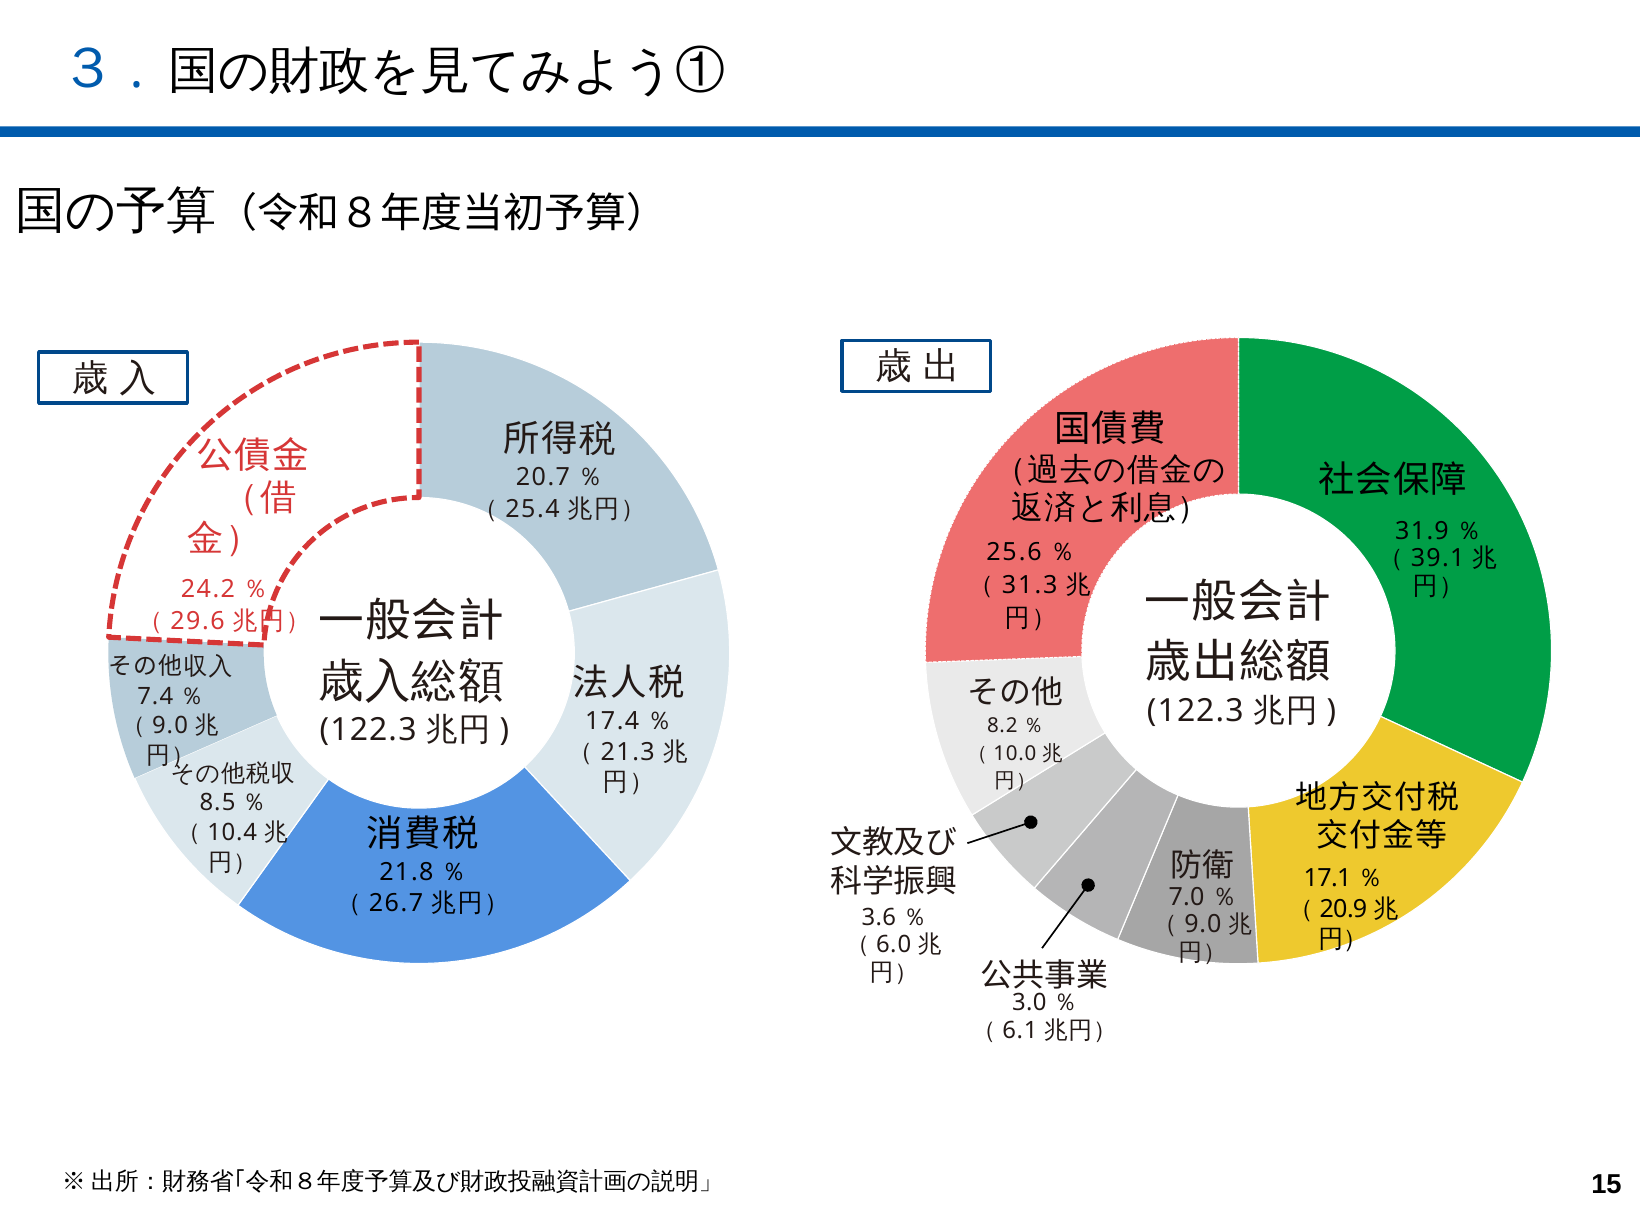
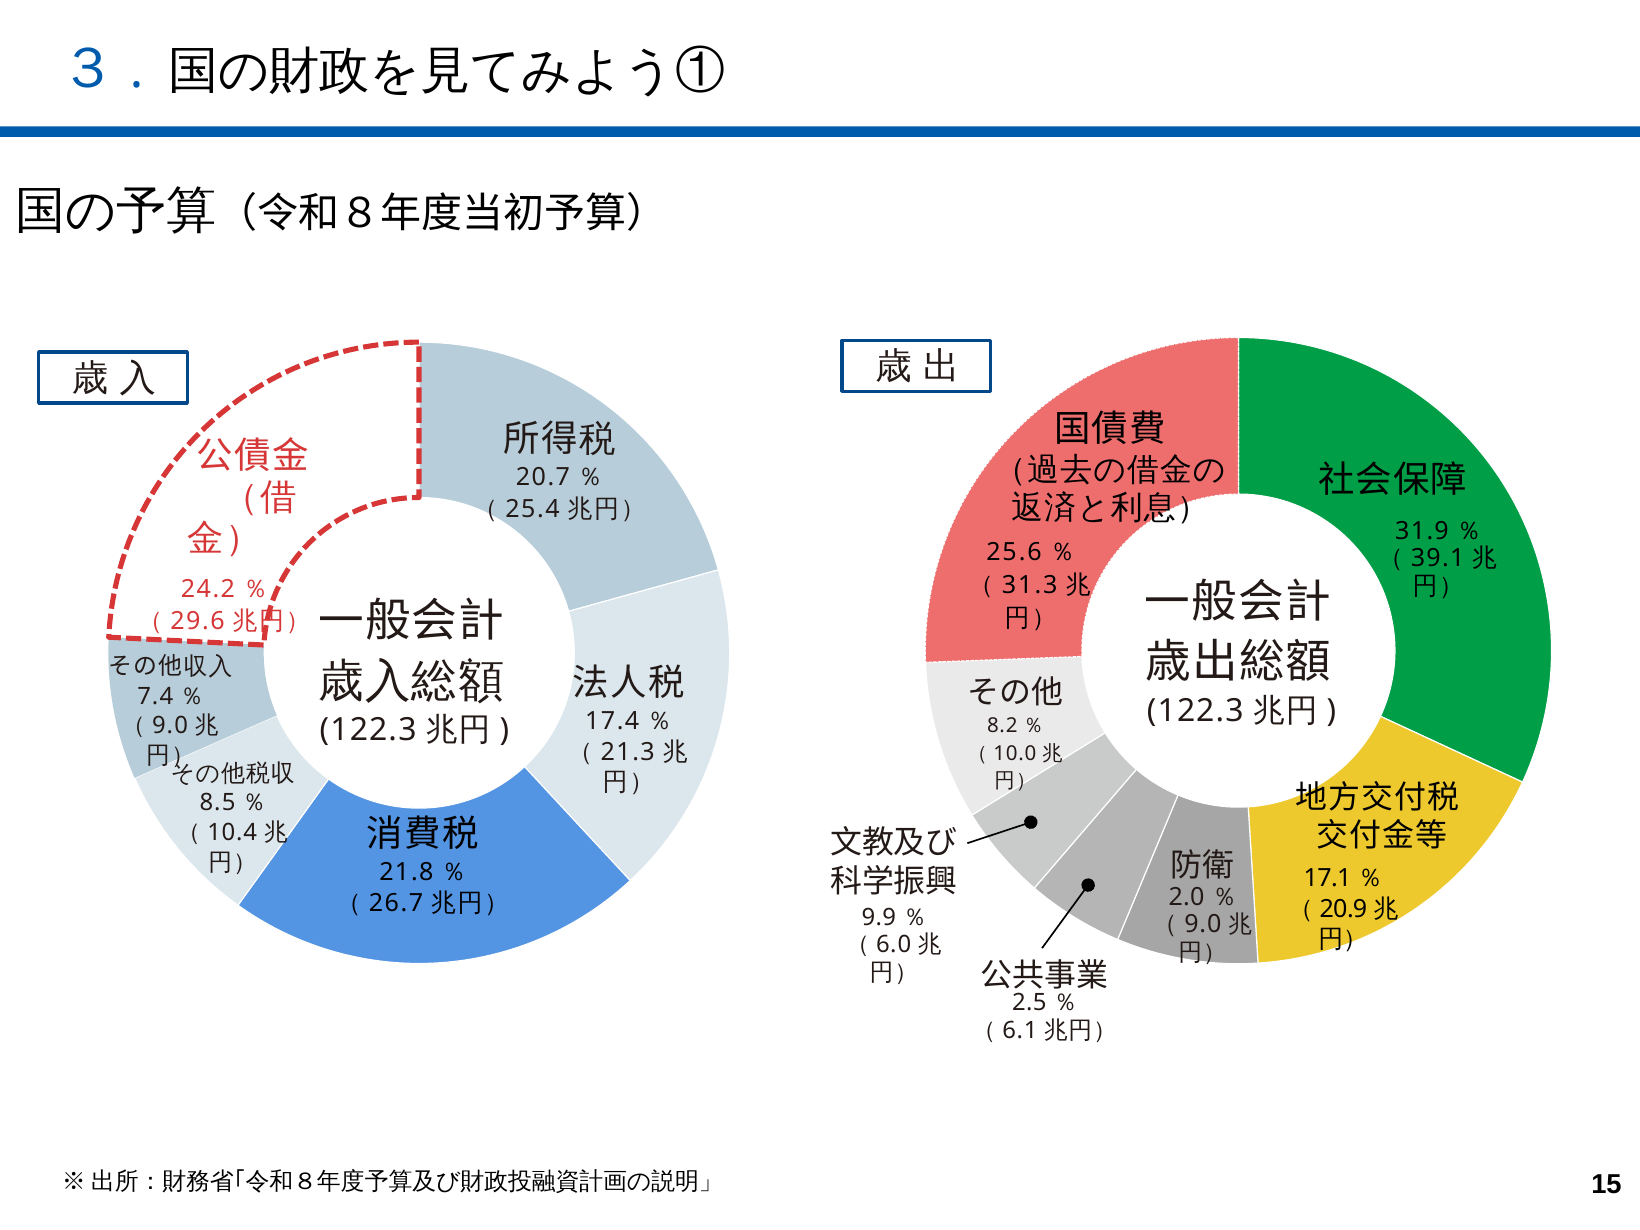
7.0: 7.0 -> 2.0 (1186, 897)
3.6: 3.6 -> 9.9 (879, 918)
3.0: 3.0 -> 2.5 (1029, 1003)
